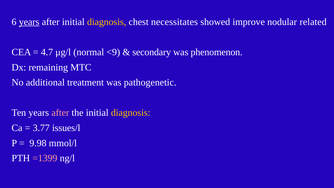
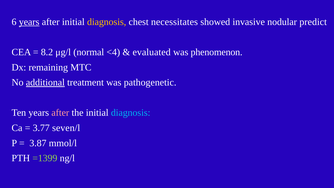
improve: improve -> invasive (249, 22)
related: related -> predict (313, 22)
4.7: 4.7 -> 8.2 (47, 52)
<9: <9 -> <4 (113, 52)
secondary: secondary -> evaluated (152, 52)
additional underline: none -> present (45, 82)
diagnosis colour: yellow -> light blue (131, 113)
issues/l: issues/l -> seven/l (66, 128)
9.98: 9.98 -> 3.87 (38, 143)
=1399 colour: pink -> light green (45, 158)
